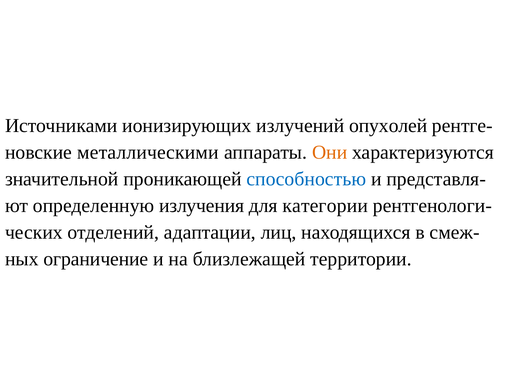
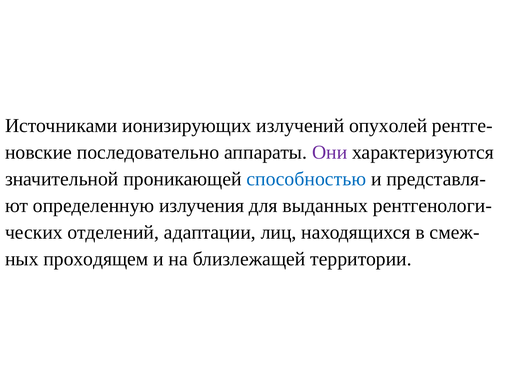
металлическими: металлическими -> последовательно (148, 153)
Они colour: orange -> purple (330, 153)
категории: категории -> выданных (325, 206)
ограничение: ограничение -> проходящем (96, 259)
